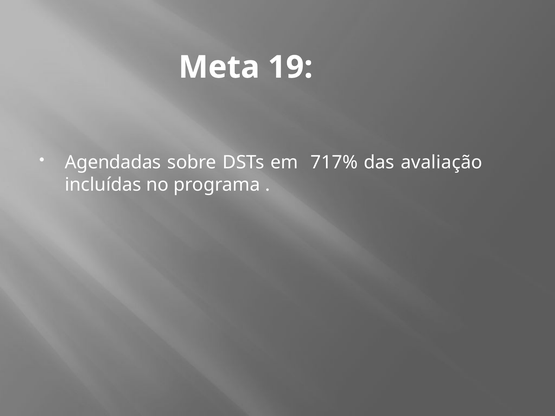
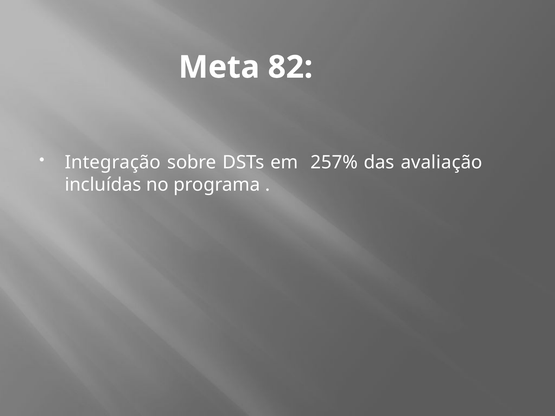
19: 19 -> 82 (290, 67)
Agendadas: Agendadas -> Integração (113, 163)
717%: 717% -> 257% (334, 163)
